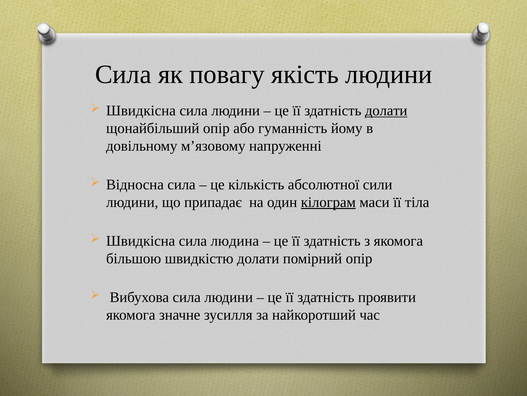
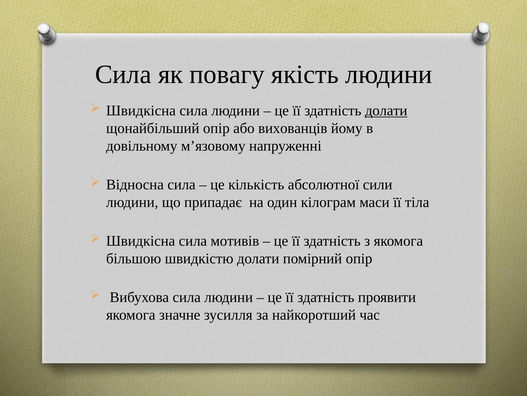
гуманність: гуманність -> вихованців (293, 128)
кілограм underline: present -> none (328, 202)
людина: людина -> мотивів (235, 240)
